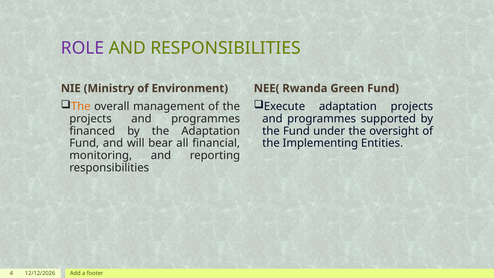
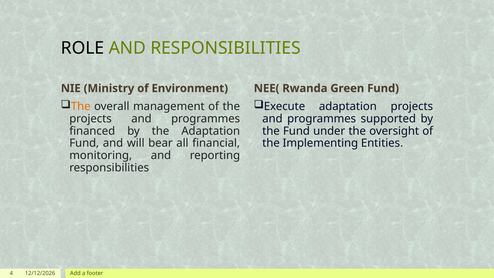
ROLE colour: purple -> black (83, 48)
